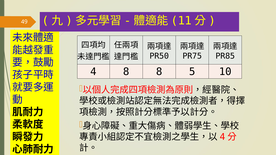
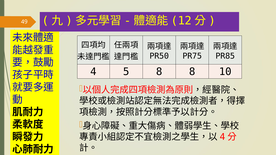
11: 11 -> 12 (181, 21)
4 8: 8 -> 5 (126, 72)
8 5: 5 -> 8 (192, 72)
